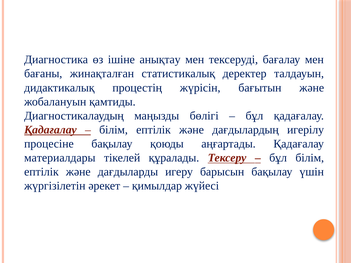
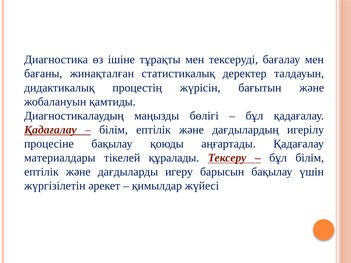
анықтау: анықтау -> тұрақты (160, 60)
